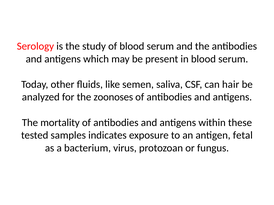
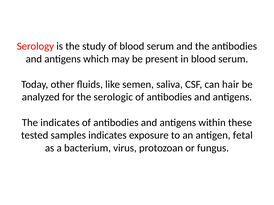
zoonoses: zoonoses -> serologic (113, 97)
The mortality: mortality -> indicates (60, 123)
